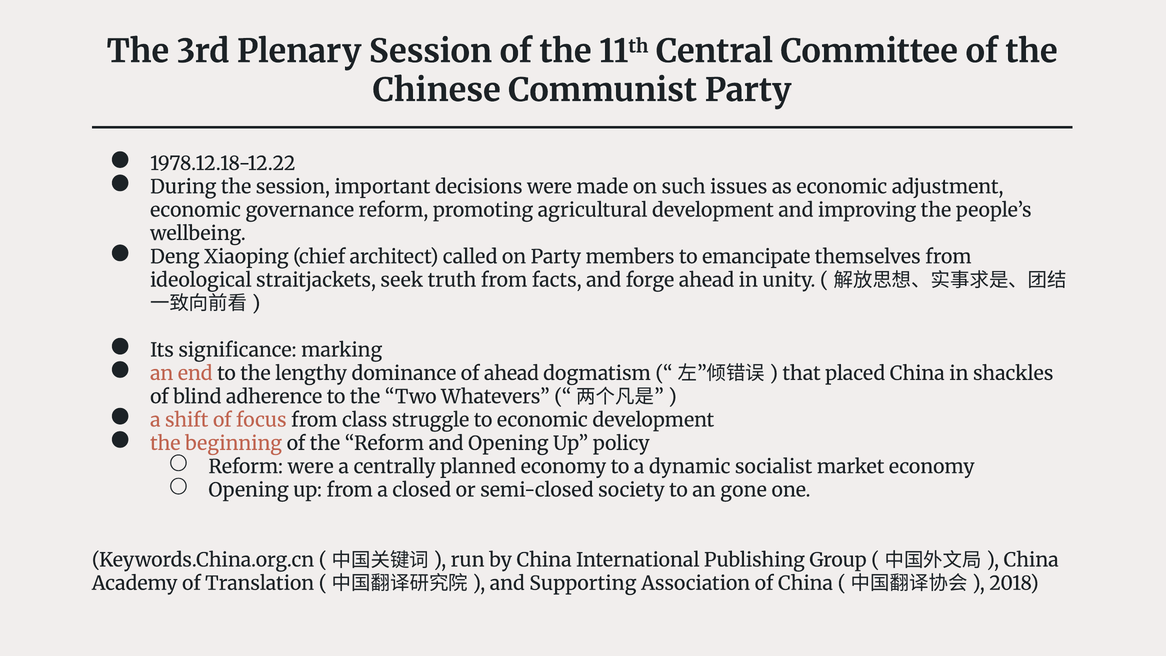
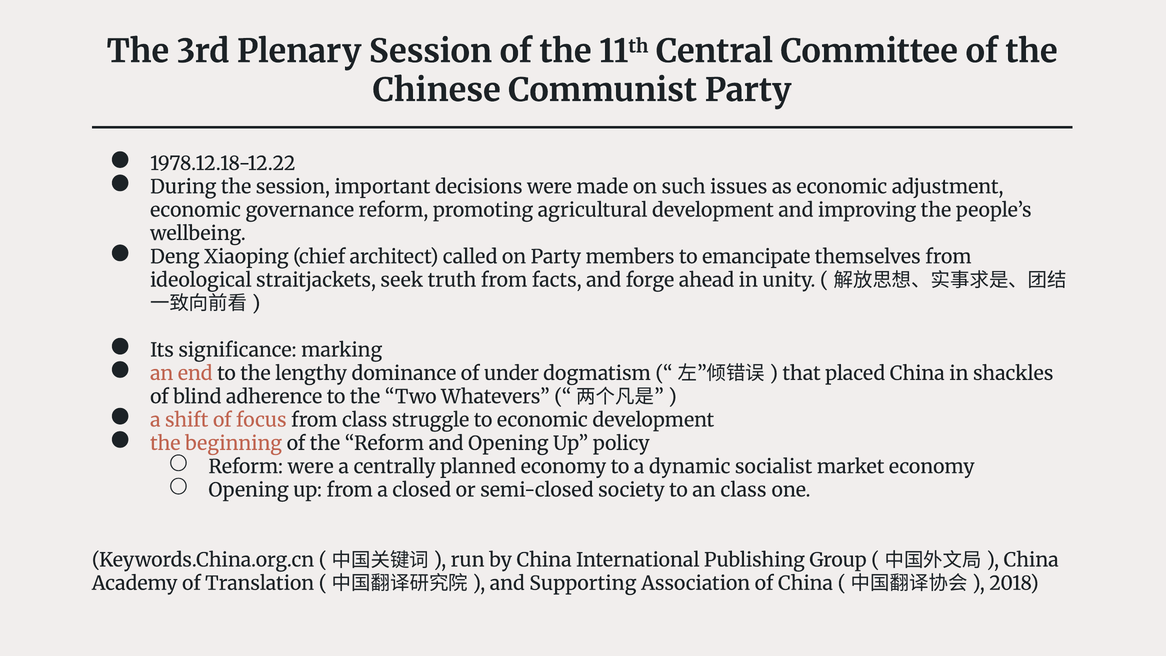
of ahead: ahead -> under (511, 373)
an gone: gone -> class (743, 490)
